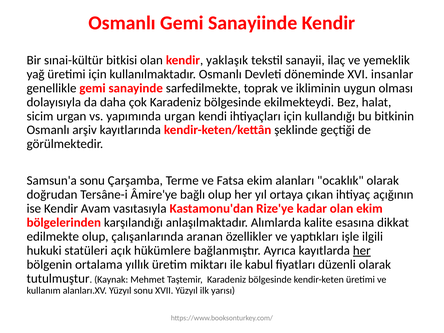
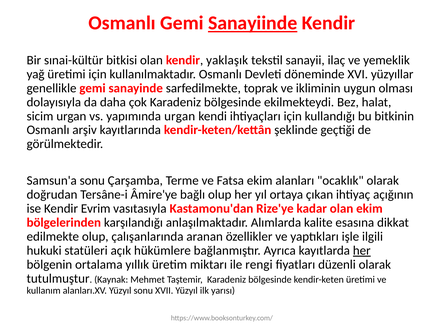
Sanayiinde underline: none -> present (253, 23)
insanlar: insanlar -> yüzyıllar (392, 74)
Avam: Avam -> Evrim (96, 209)
kabul: kabul -> rengi (259, 265)
